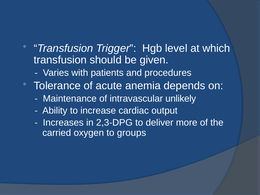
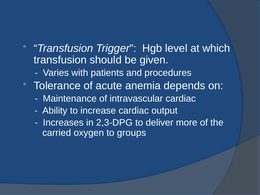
intravascular unlikely: unlikely -> cardiac (181, 99)
